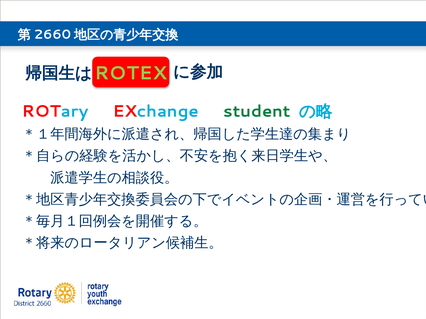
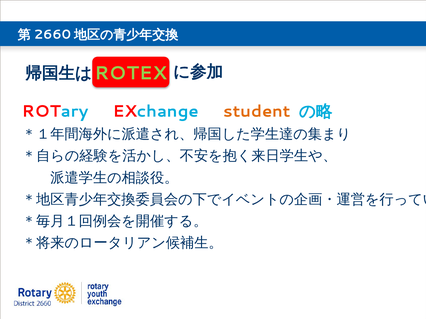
student colour: green -> orange (257, 111)
